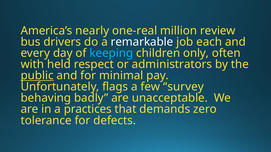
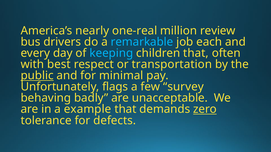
remarkable colour: white -> light blue (142, 42)
children only: only -> that (196, 53)
held: held -> best (59, 65)
administrators: administrators -> transportation (172, 65)
practices: practices -> example (88, 109)
zero underline: none -> present (205, 109)
